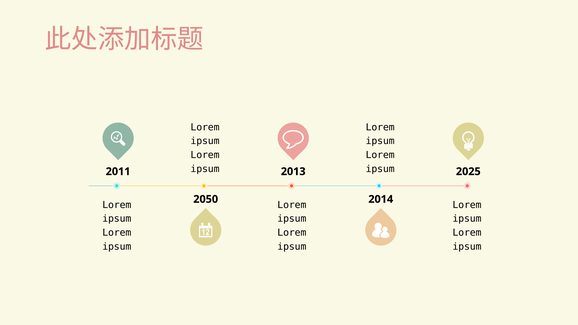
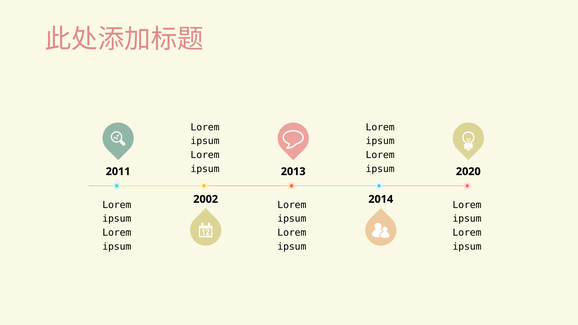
2025: 2025 -> 2020 (468, 172)
2050: 2050 -> 2002 (206, 199)
